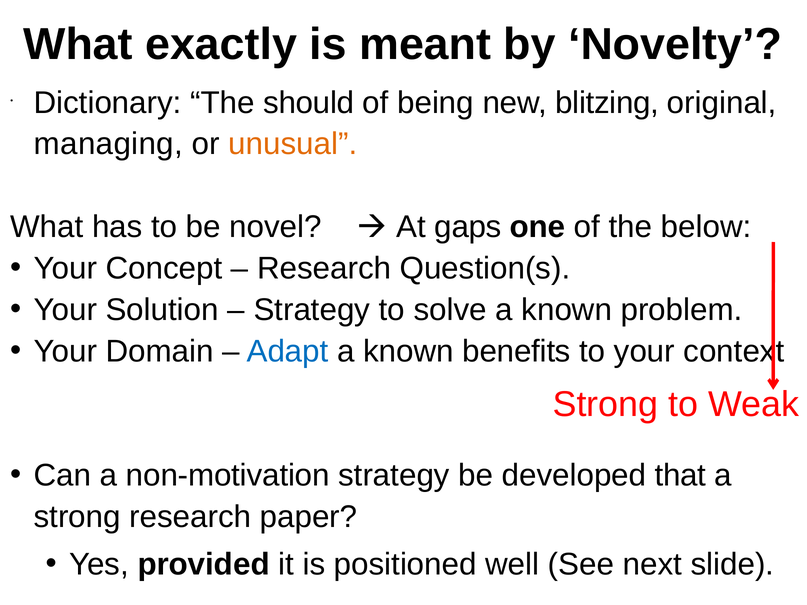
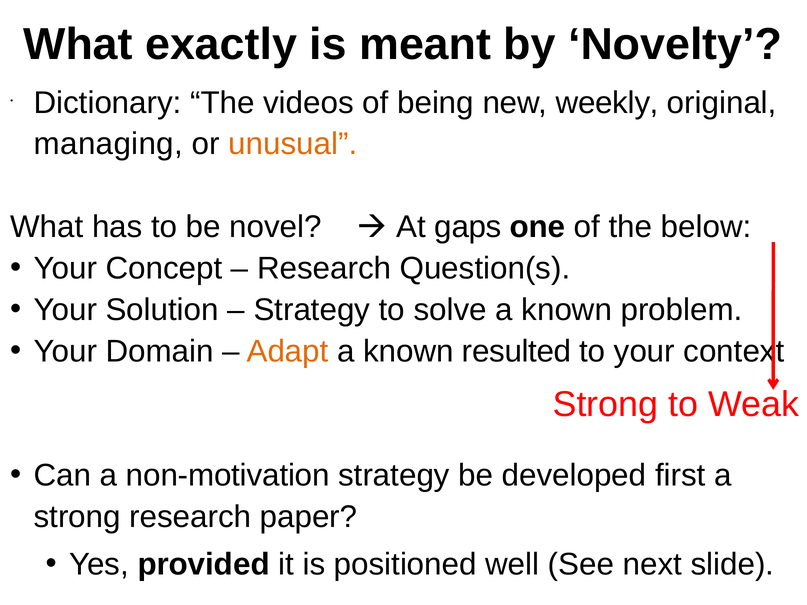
should: should -> videos (309, 103)
blitzing: blitzing -> weekly (607, 103)
Adapt colour: blue -> orange (288, 351)
benefits: benefits -> resulted (517, 351)
that: that -> first (680, 476)
